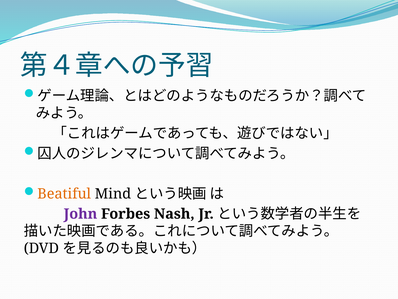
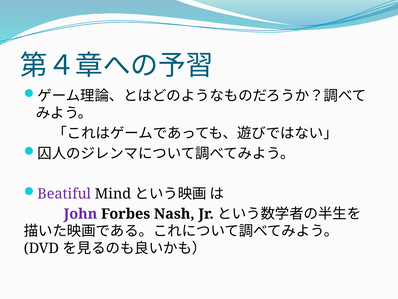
Beatiful colour: orange -> purple (64, 193)
